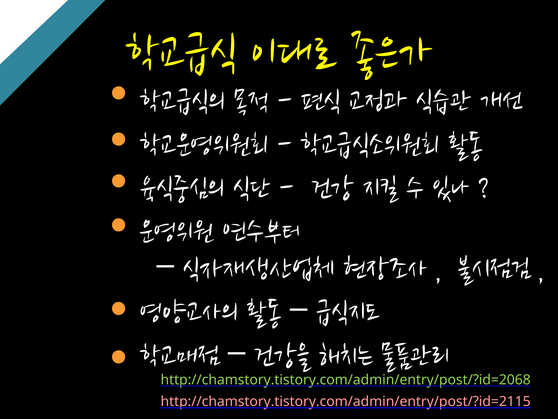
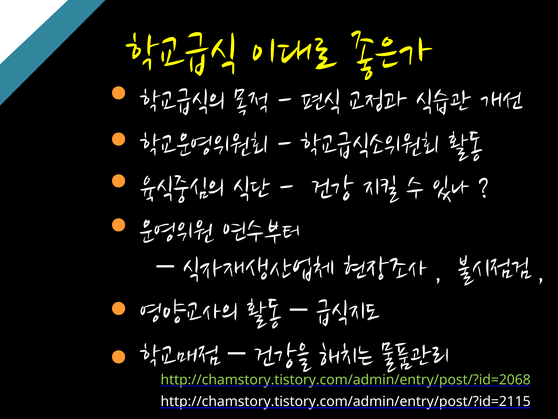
http://chamstory.tistory.com/admin/entry/post/?id=2115 colour: pink -> white (346, 401)
